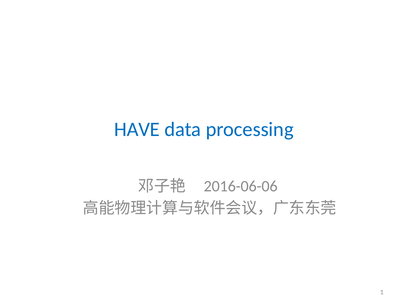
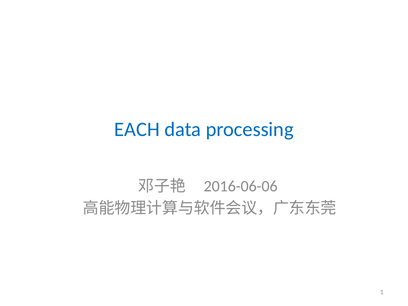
HAVE: HAVE -> EACH (137, 129)
